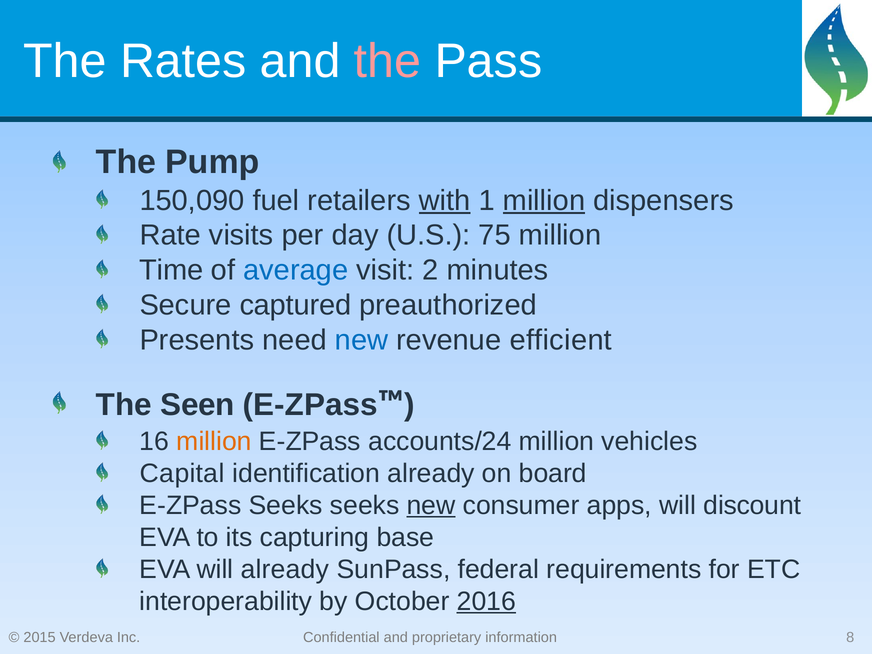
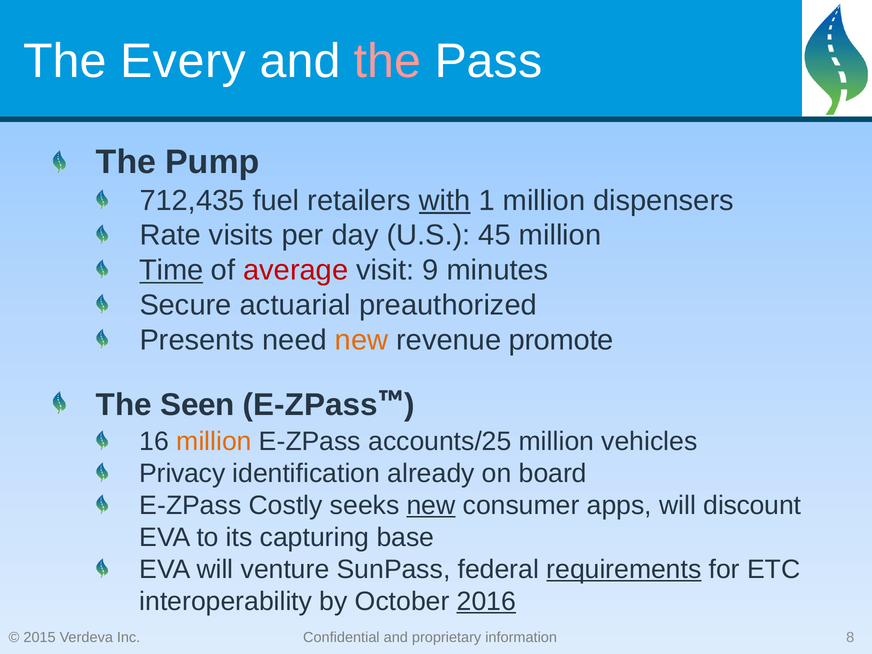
Rates: Rates -> Every (183, 61)
150,090: 150,090 -> 712,435 (192, 201)
million underline: present -> none (544, 201)
75: 75 -> 45 (495, 235)
Time underline: none -> present (171, 270)
average colour: blue -> red (296, 270)
2: 2 -> 9 (431, 270)
captured: captured -> actuarial (295, 305)
new colour: blue -> orange (362, 340)
efficient: efficient -> promote (561, 340)
accounts/24: accounts/24 -> accounts/25 (440, 442)
Capital: Capital -> Privacy (182, 473)
E-ZPass Seeks: Seeks -> Costly (286, 505)
will already: already -> venture (285, 569)
requirements underline: none -> present (624, 569)
